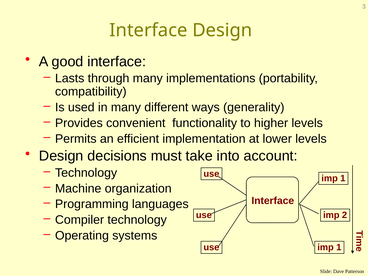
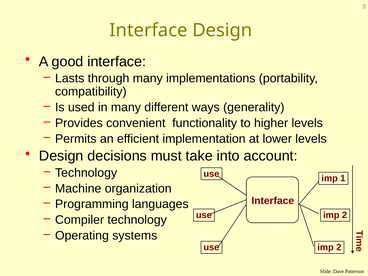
1: 1 -> 2 (339, 247)
